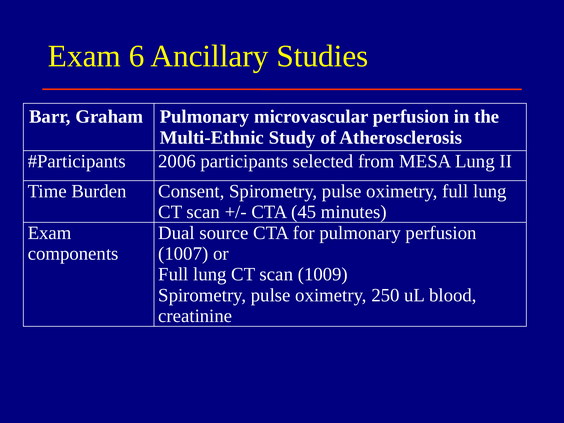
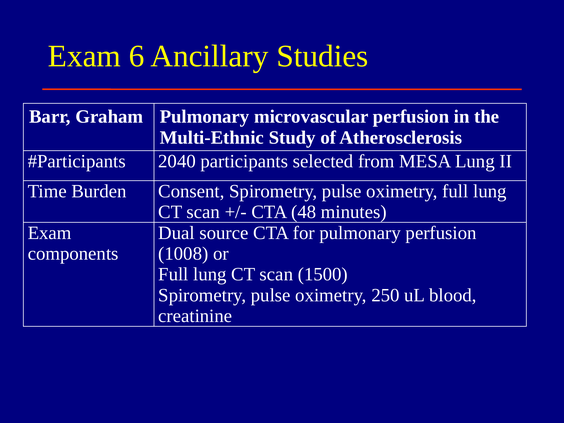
2006: 2006 -> 2040 (177, 161)
45: 45 -> 48 (304, 212)
1007: 1007 -> 1008 (183, 254)
1009: 1009 -> 1500 (323, 274)
